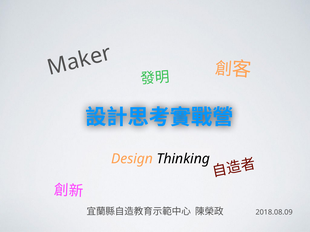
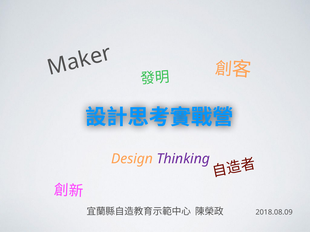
Thinking colour: black -> purple (183, 159)
